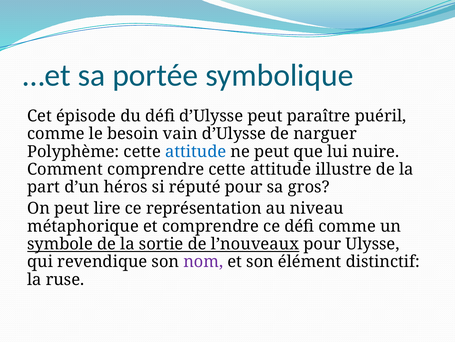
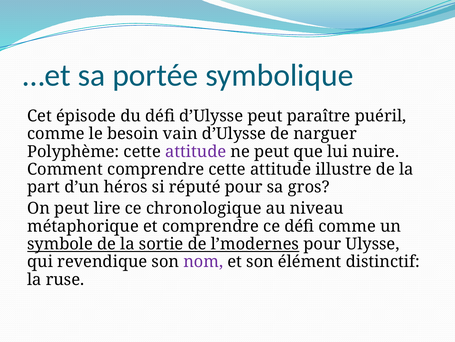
attitude colour: blue -> purple (196, 151)
représentation: représentation -> chronologique (204, 208)
l’nouveaux: l’nouveaux -> l’modernes (255, 244)
